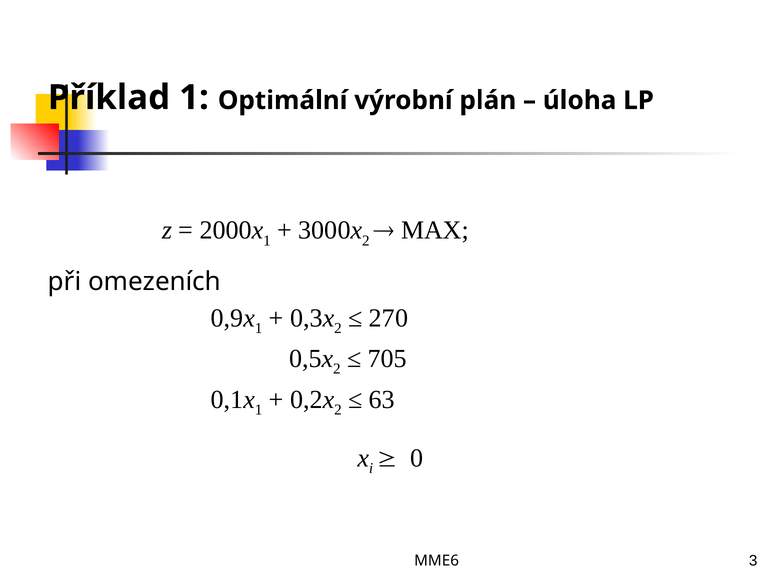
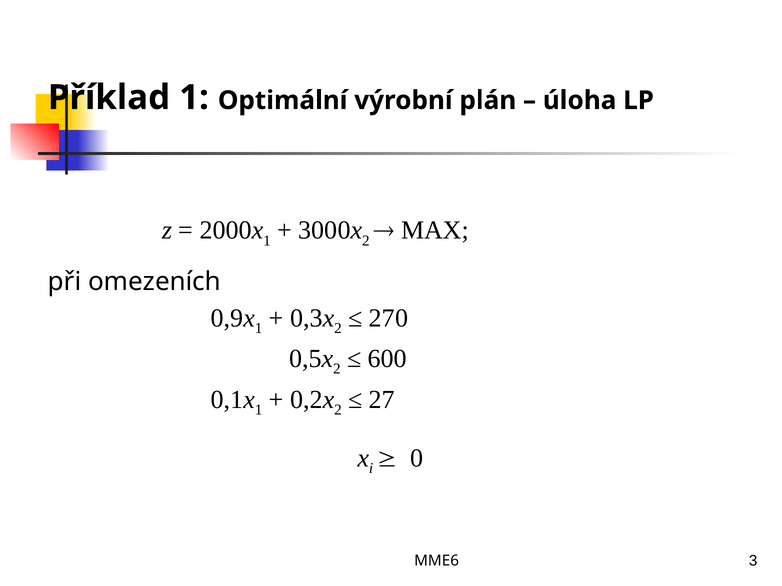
705: 705 -> 600 (387, 359)
63: 63 -> 27 (382, 400)
